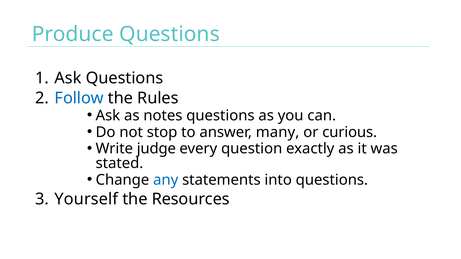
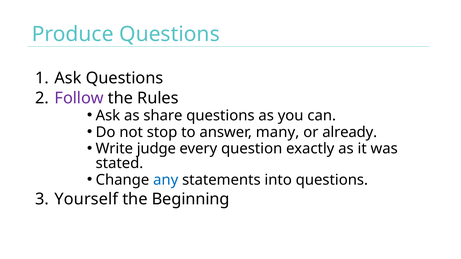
Follow colour: blue -> purple (79, 98)
notes: notes -> share (163, 116)
curious: curious -> already (350, 132)
Resources: Resources -> Beginning (191, 199)
